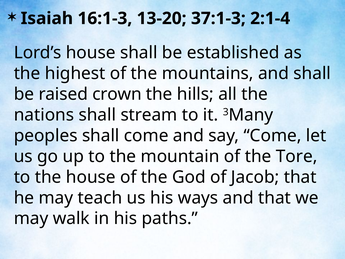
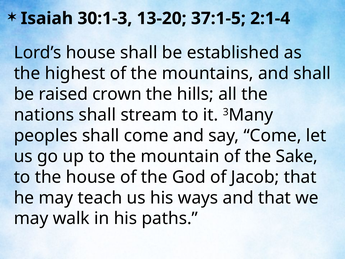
16:1-3: 16:1-3 -> 30:1-3 (105, 18)
37:1-3: 37:1-3 -> 37:1-5 (218, 18)
Tore: Tore -> Sake (297, 156)
